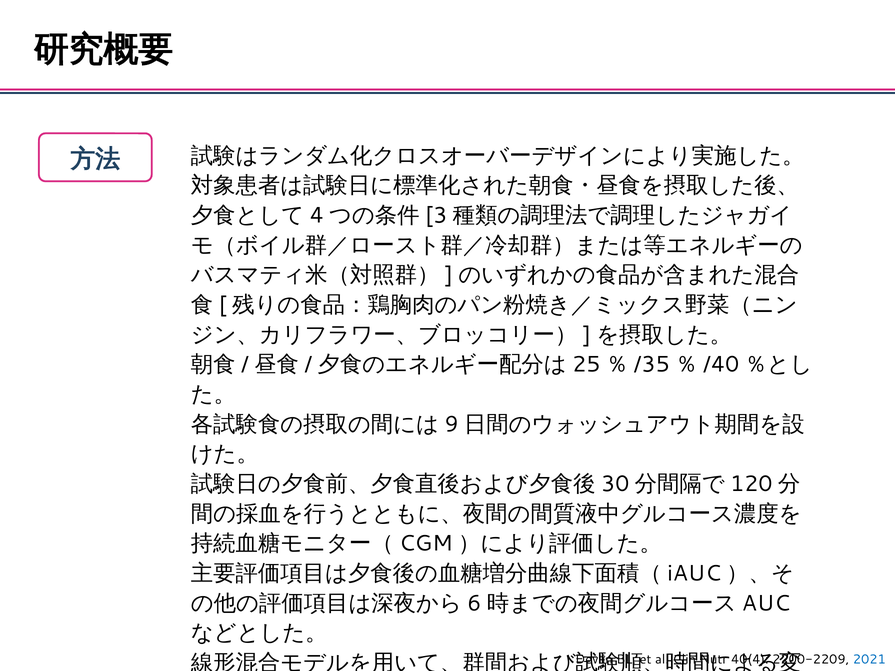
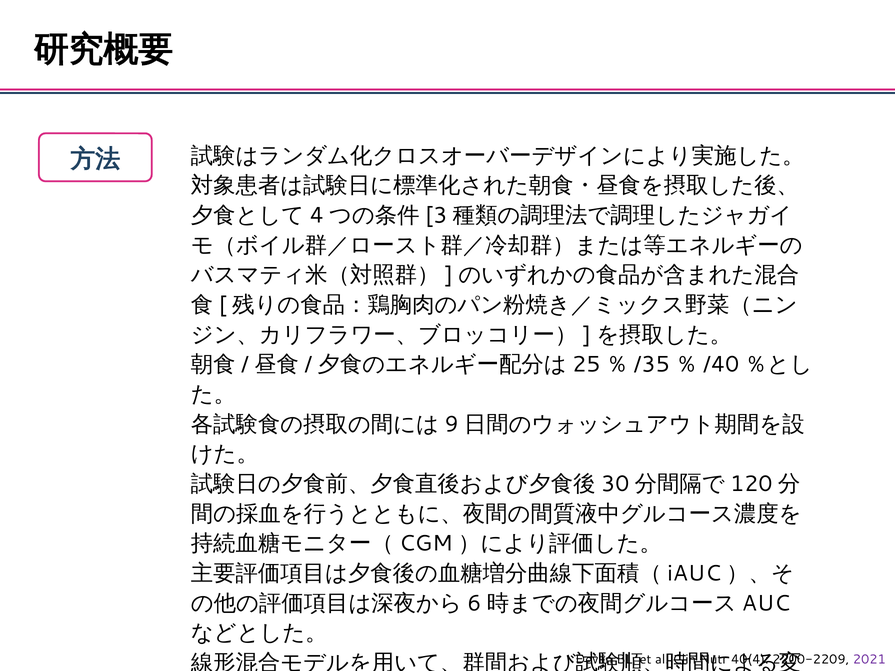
2021 colour: blue -> purple (869, 660)
